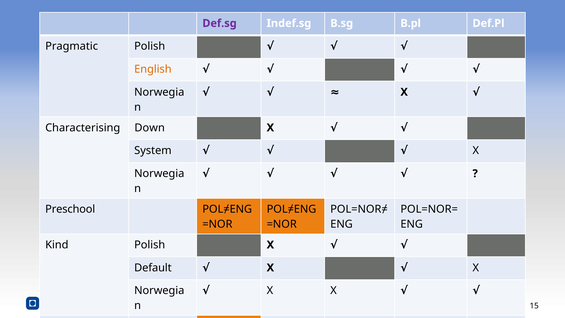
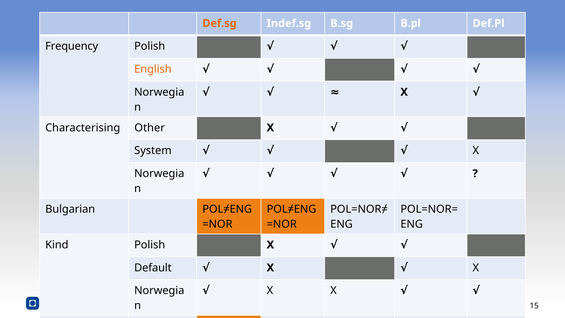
Def.sg colour: purple -> orange (220, 23)
Pragmatic: Pragmatic -> Frequency (72, 46)
Down: Down -> Other (150, 128)
Preschool: Preschool -> Bulgarian (70, 209)
